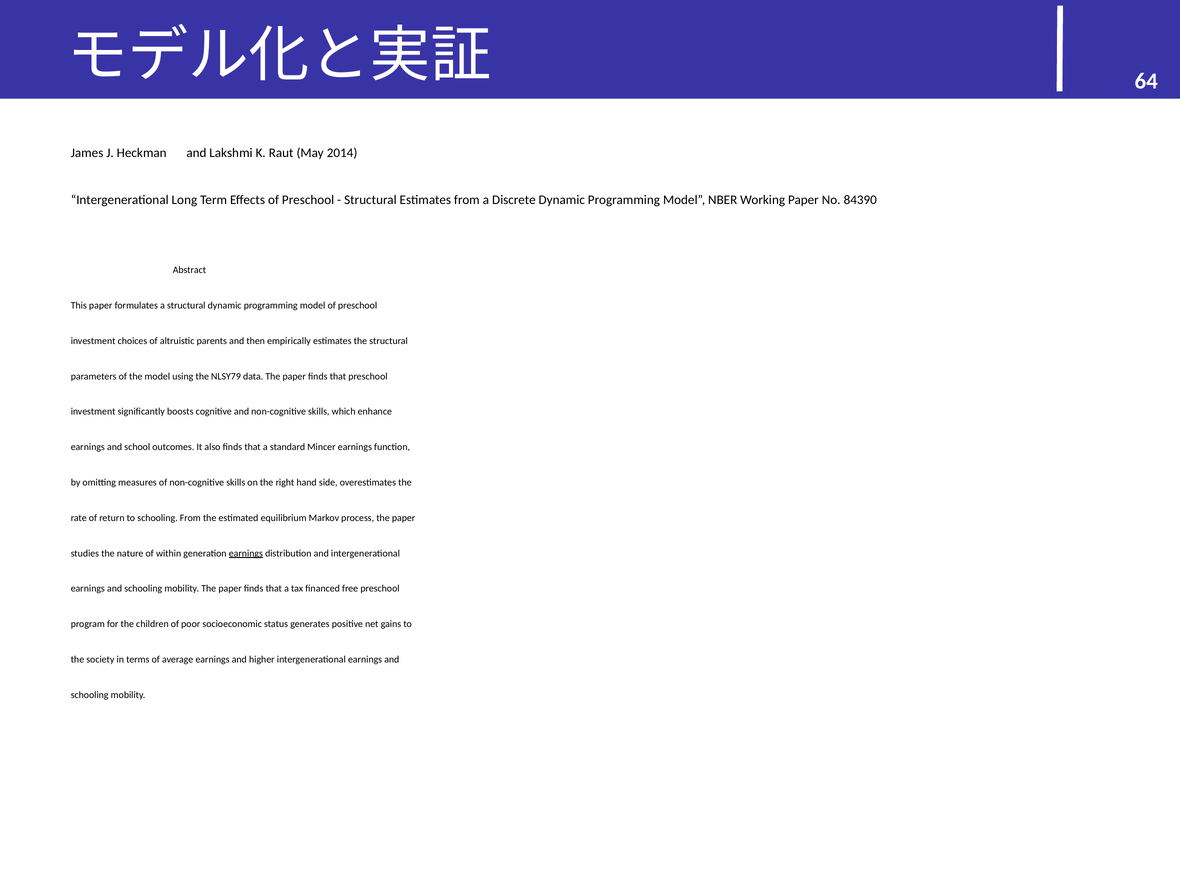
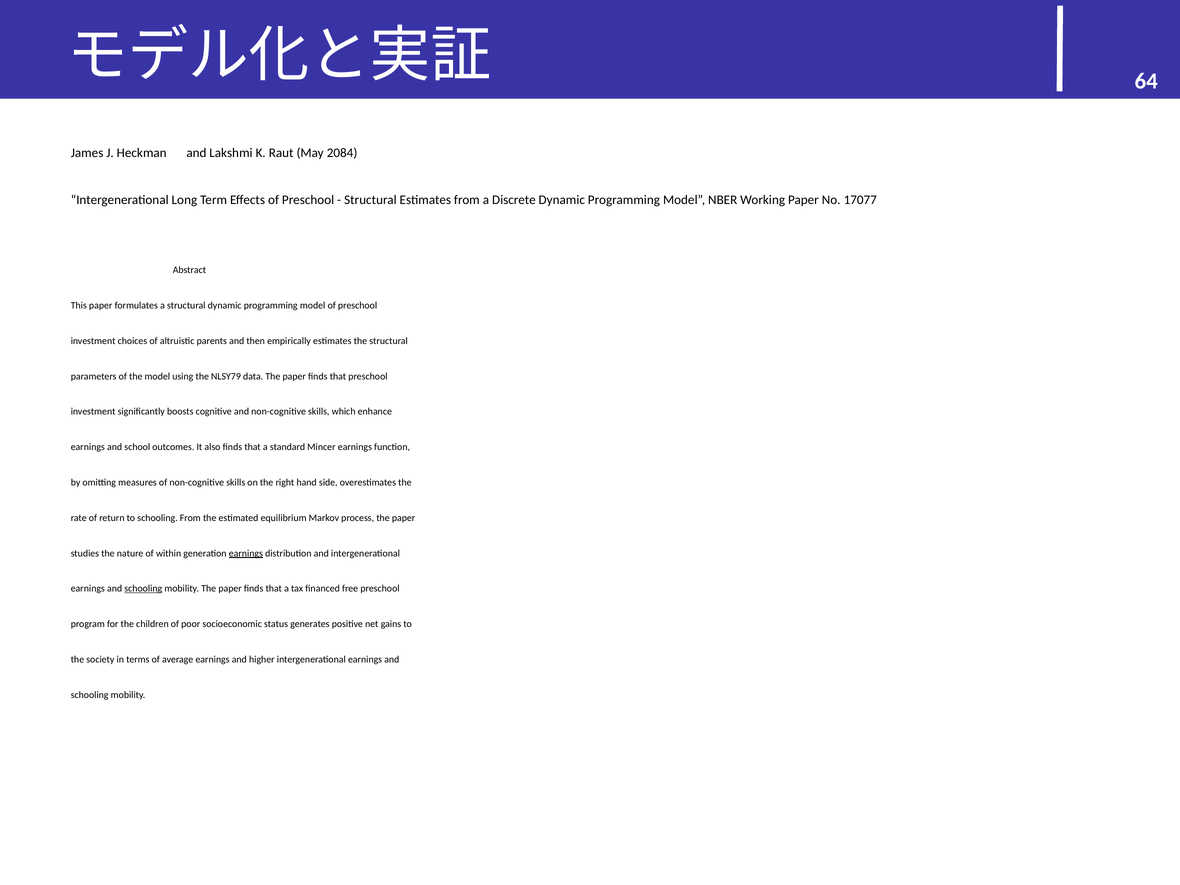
2014: 2014 -> 2084 (342, 153)
84390: 84390 -> 17077 (860, 200)
schooling underline: none -> present (143, 589)
